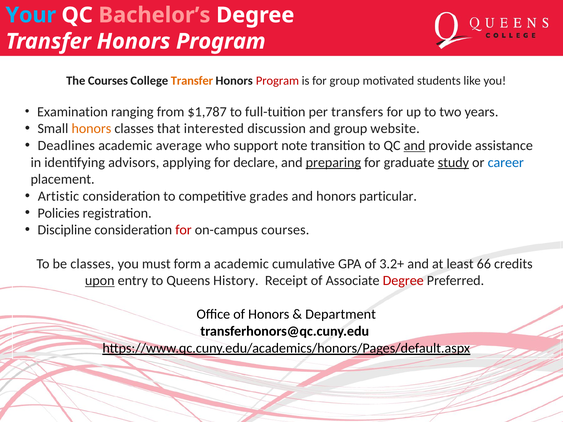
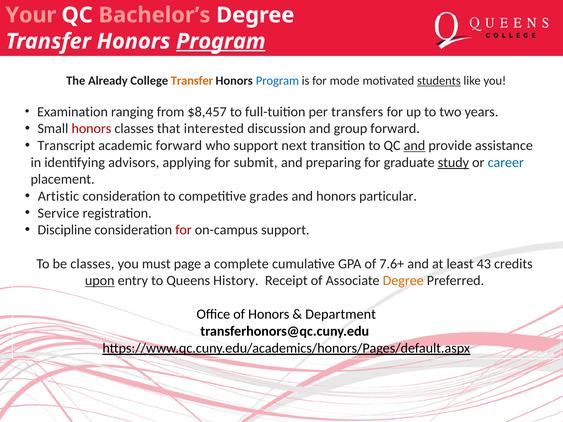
Your colour: light blue -> pink (31, 15)
Program underline: none -> present (221, 41)
The Courses: Courses -> Already (108, 81)
Program colour: red -> blue (277, 81)
for group: group -> mode (345, 81)
students underline: none -> present (439, 81)
$1,787: $1,787 -> $8,457 (207, 112)
honors colour: orange -> red (91, 129)
group website: website -> forward (395, 129)
Deadlines: Deadlines -> Transcript (66, 146)
academic average: average -> forward (179, 146)
note: note -> next (294, 146)
declare: declare -> submit (256, 163)
preparing underline: present -> none (333, 163)
Policies: Policies -> Service (58, 213)
on-campus courses: courses -> support (285, 230)
form: form -> page (187, 264)
a academic: academic -> complete (241, 264)
3.2+: 3.2+ -> 7.6+ (392, 264)
66: 66 -> 43 (484, 264)
Degree colour: red -> orange (403, 281)
